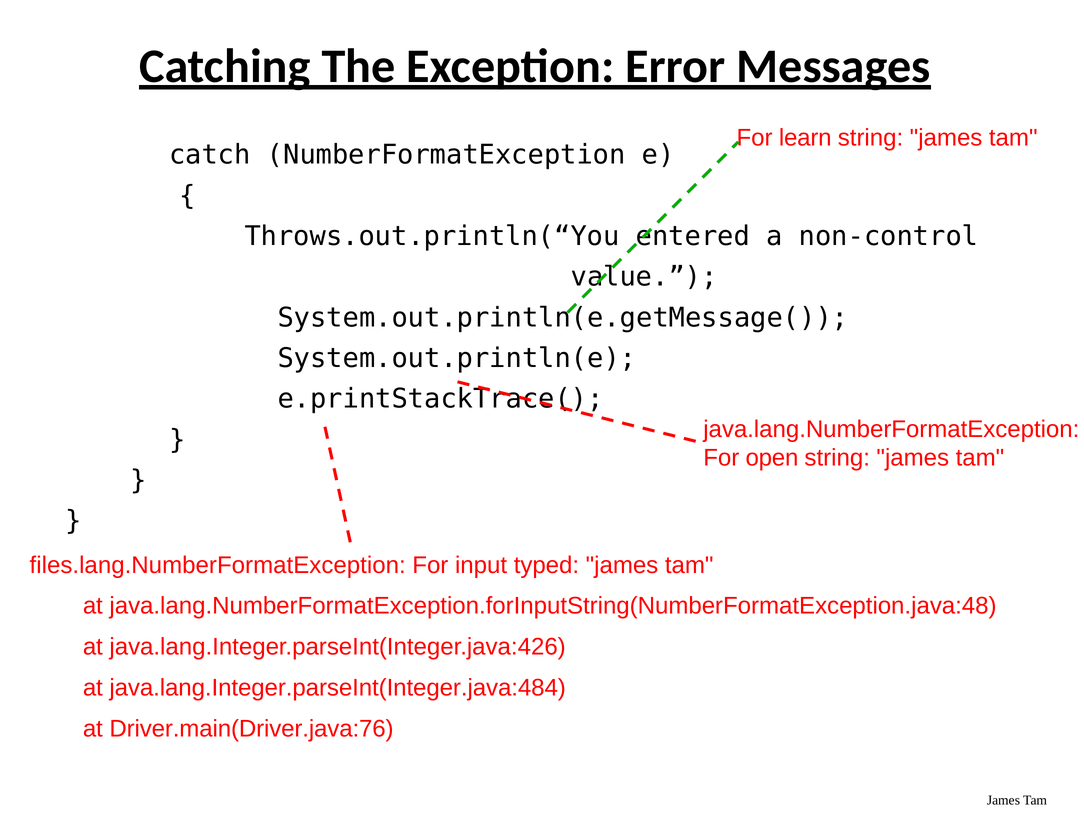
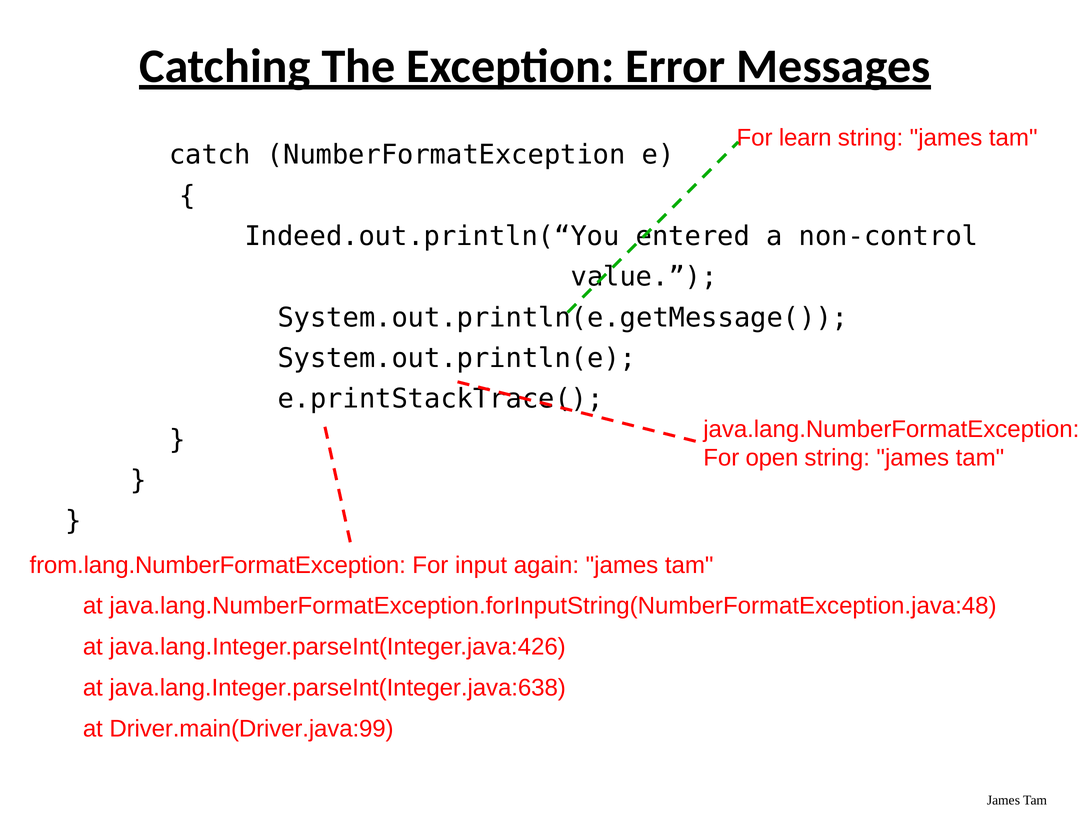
Throws.out.println(“You: Throws.out.println(“You -> Indeed.out.println(“You (432, 236)
files.lang.NumberFormatException: files.lang.NumberFormatException -> from.lang.NumberFormatException (218, 565)
typed: typed -> again (546, 565)
java.lang.Integer.parseInt(Integer.java:484: java.lang.Integer.parseInt(Integer.java:484 -> java.lang.Integer.parseInt(Integer.java:638 (338, 688)
Driver.main(Driver.java:76: Driver.main(Driver.java:76 -> Driver.main(Driver.java:99 (252, 729)
